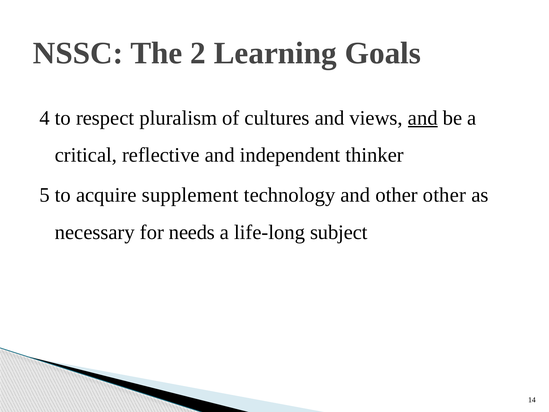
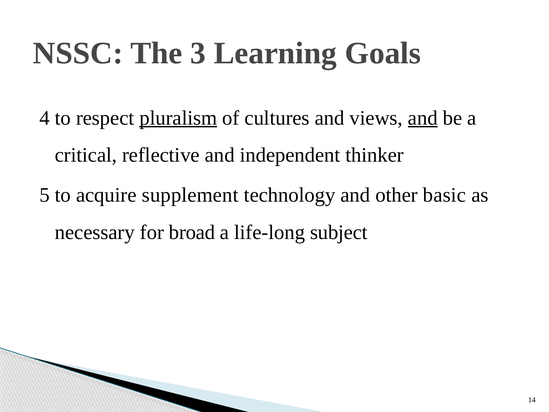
2: 2 -> 3 (198, 53)
pluralism underline: none -> present (178, 118)
other other: other -> basic (444, 195)
needs: needs -> broad (192, 232)
